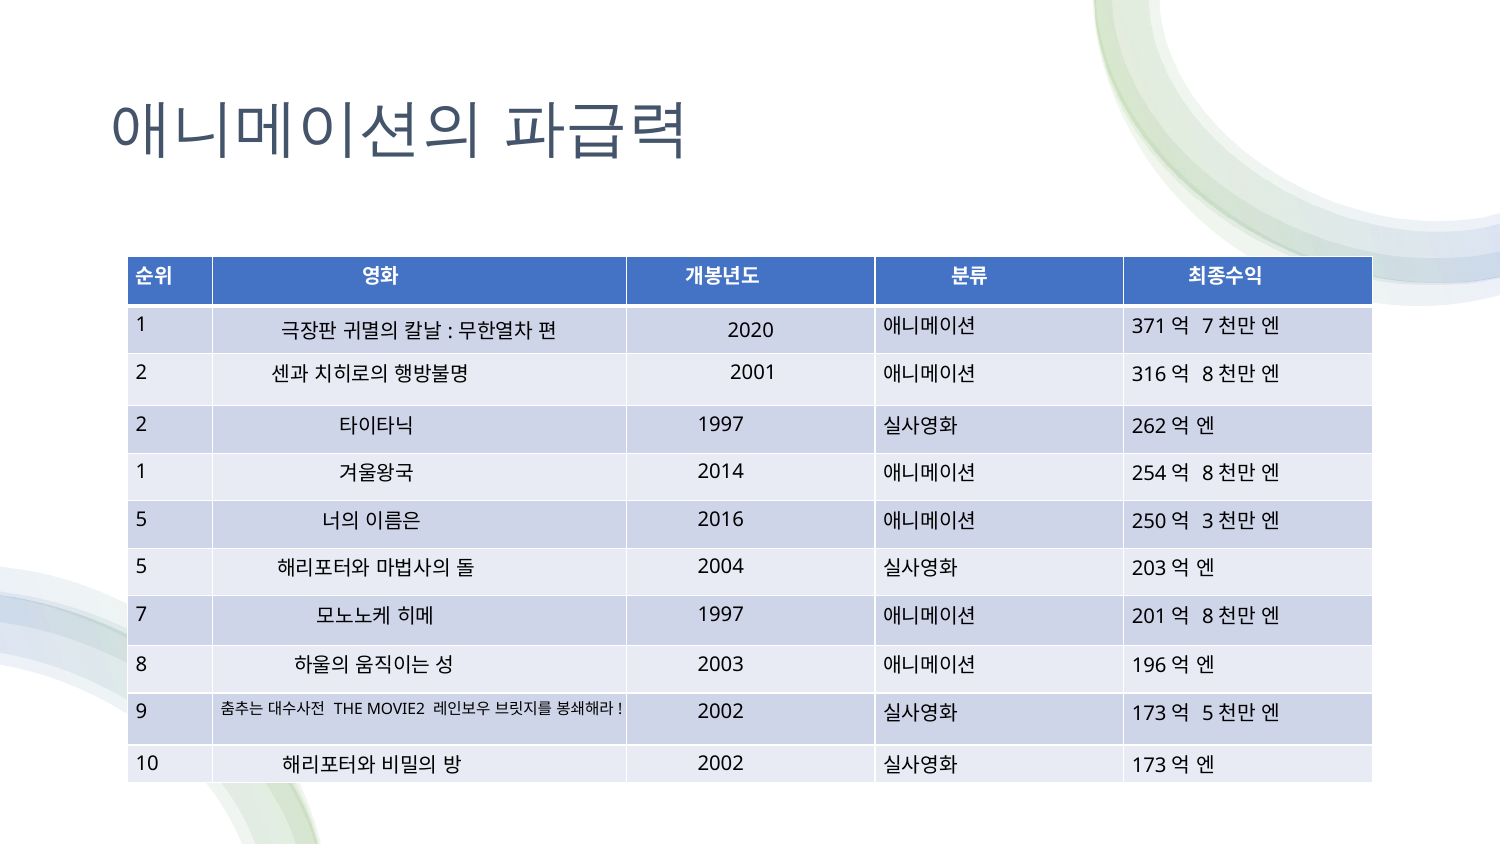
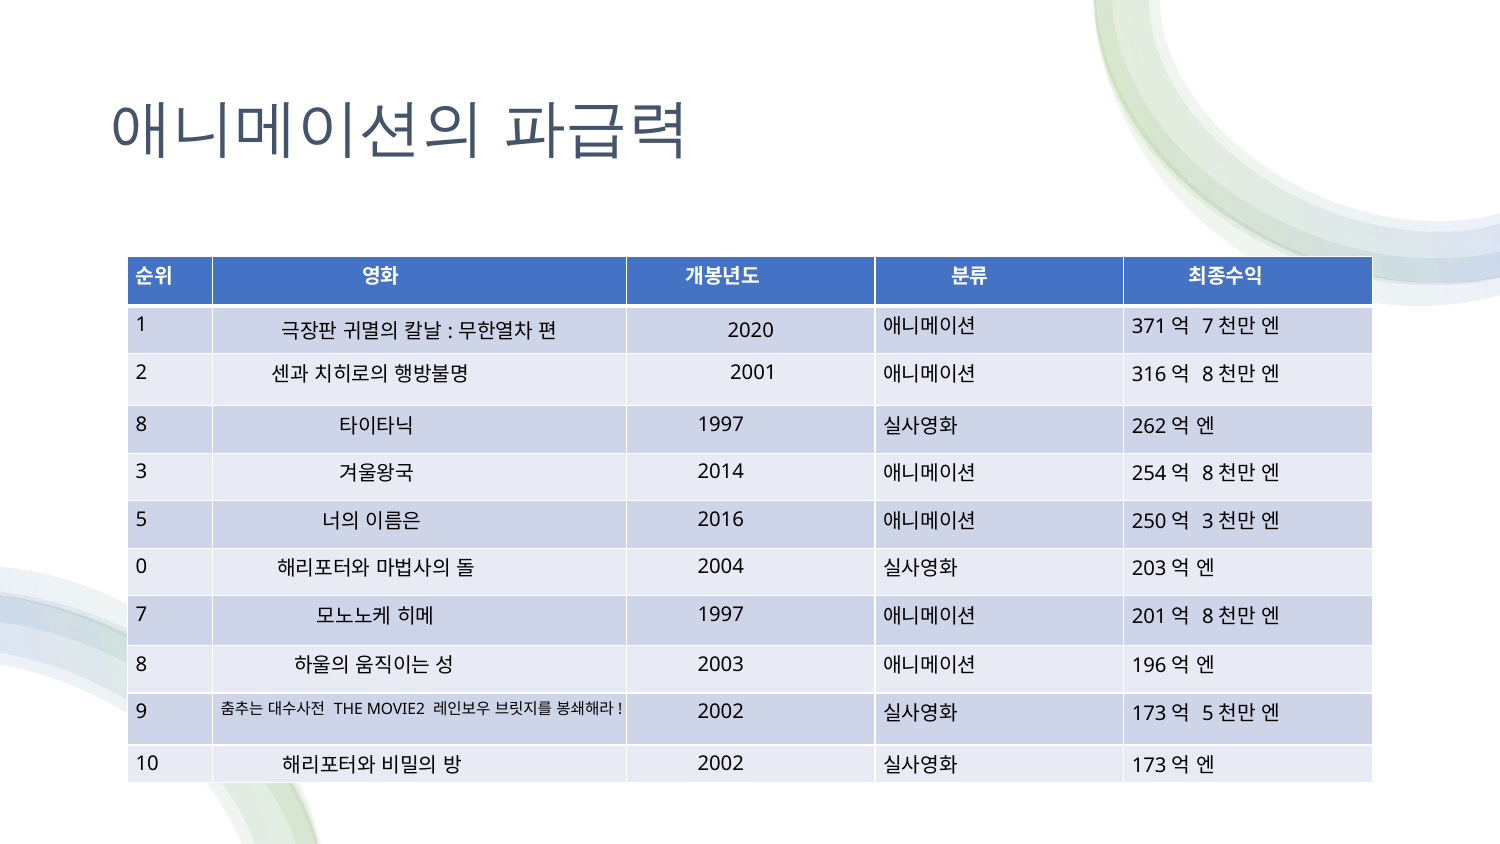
2​: 2​ -> 8​ (144, 425)
1​: 1​ -> 3​ (144, 472)
5​: 5​ -> 0​ (144, 567)
